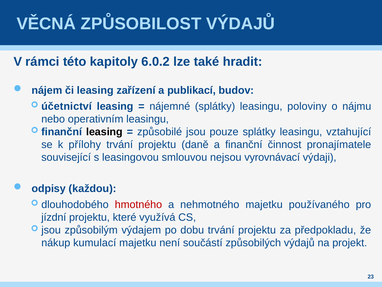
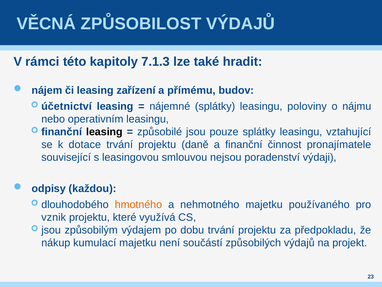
6.0.2: 6.0.2 -> 7.1.3 (156, 62)
publikací: publikací -> přímému (191, 90)
přílohy: přílohy -> dotace (85, 144)
vyrovnávací: vyrovnávací -> poradenství (272, 157)
hmotného colour: red -> orange (138, 204)
jízdní: jízdní -> vznik (54, 217)
